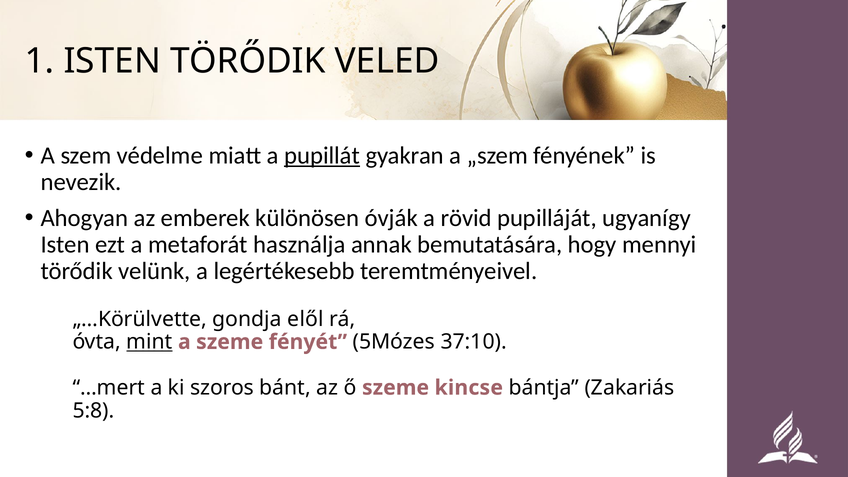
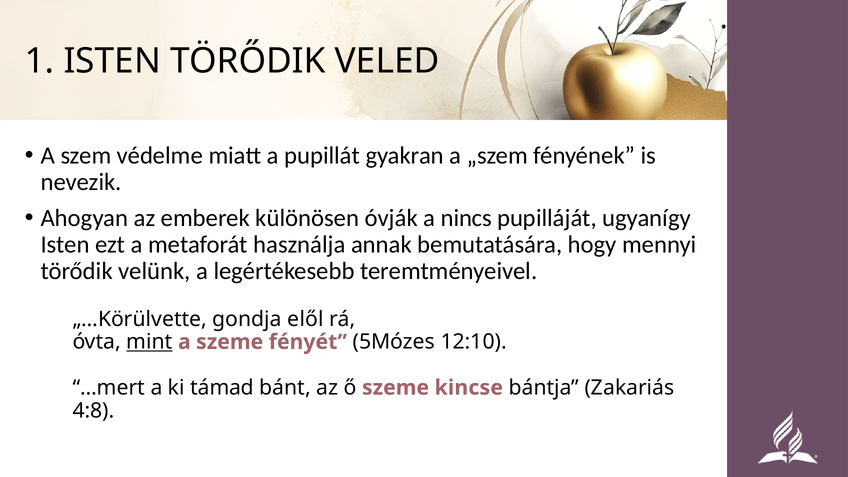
pupillát underline: present -> none (322, 156)
rövid: rövid -> nincs (466, 218)
37:10: 37:10 -> 12:10 (474, 342)
szoros: szoros -> támad (222, 388)
5:8: 5:8 -> 4:8 (94, 411)
